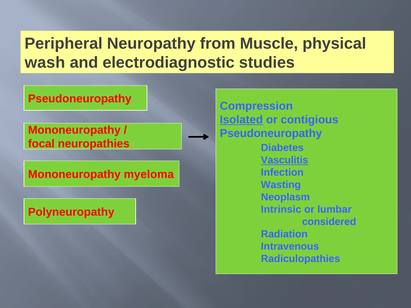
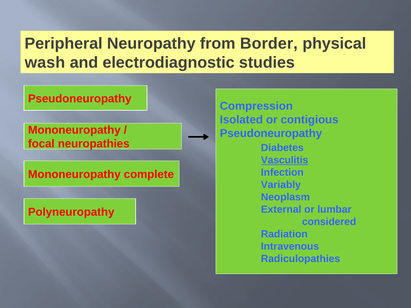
Muscle: Muscle -> Border (269, 44)
Isolated underline: present -> none (241, 120)
myeloma: myeloma -> complete (149, 175)
Wasting: Wasting -> Variably (281, 185)
Intrinsic: Intrinsic -> External (281, 210)
